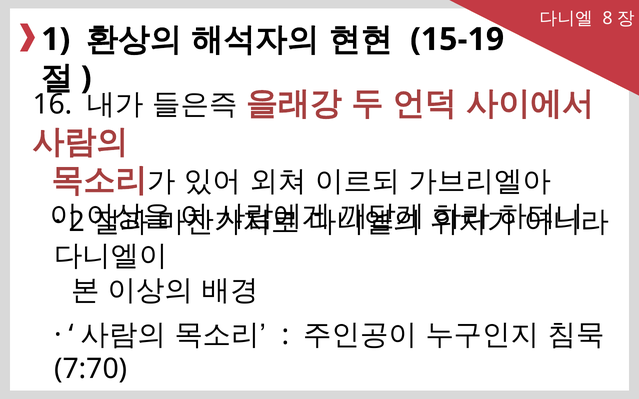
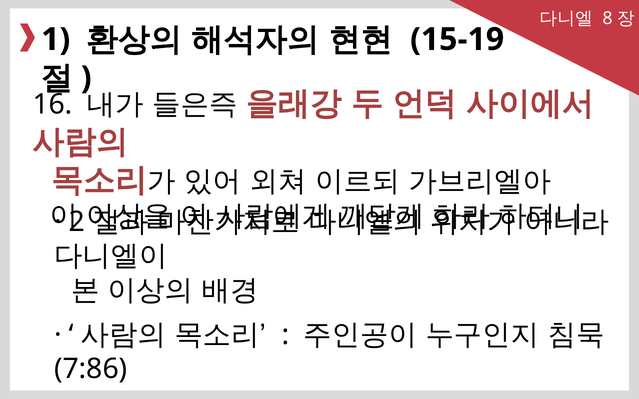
7:70: 7:70 -> 7:86 (91, 369)
